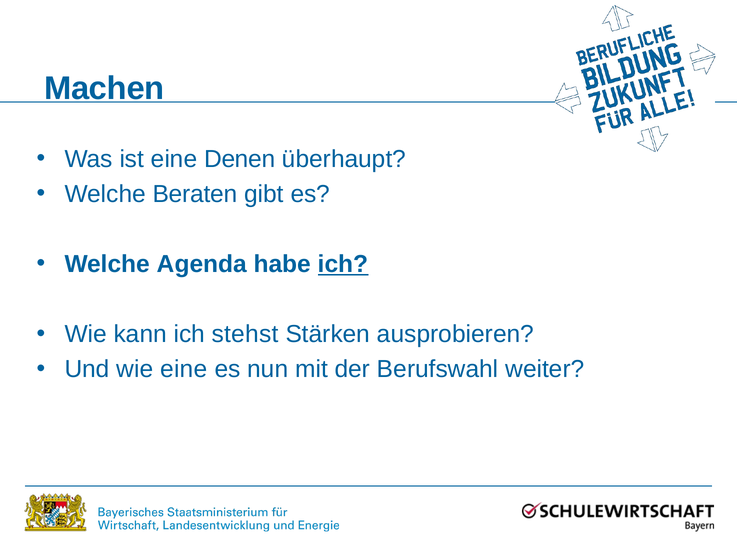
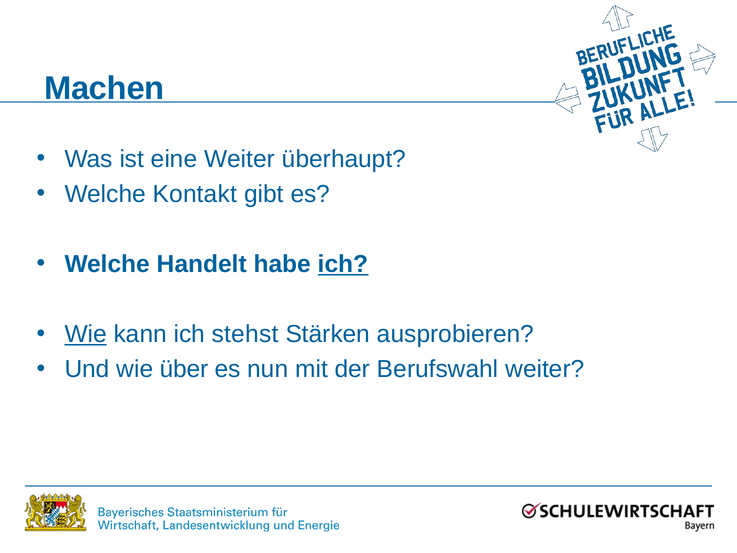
eine Denen: Denen -> Weiter (240, 159)
Beraten: Beraten -> Kontakt (195, 194)
Agenda: Agenda -> Handelt (202, 264)
Wie underline: none -> present (86, 334)
wie eine: eine -> über (184, 369)
